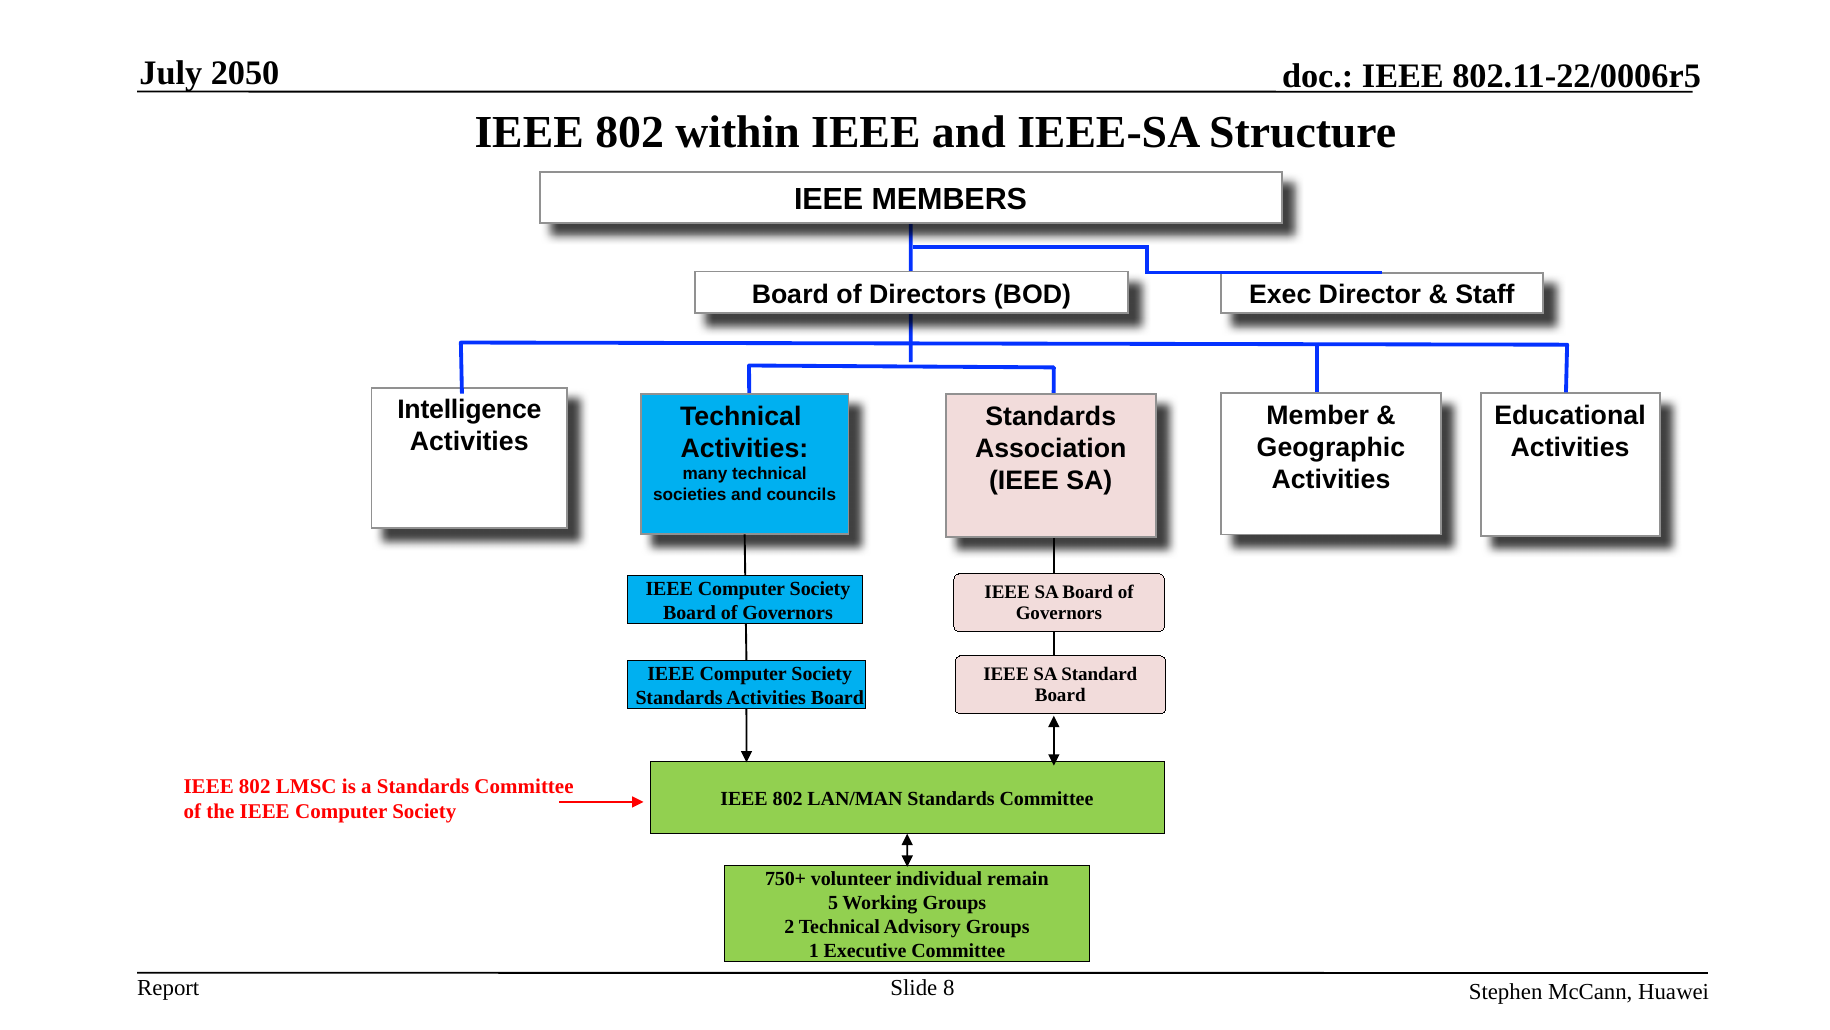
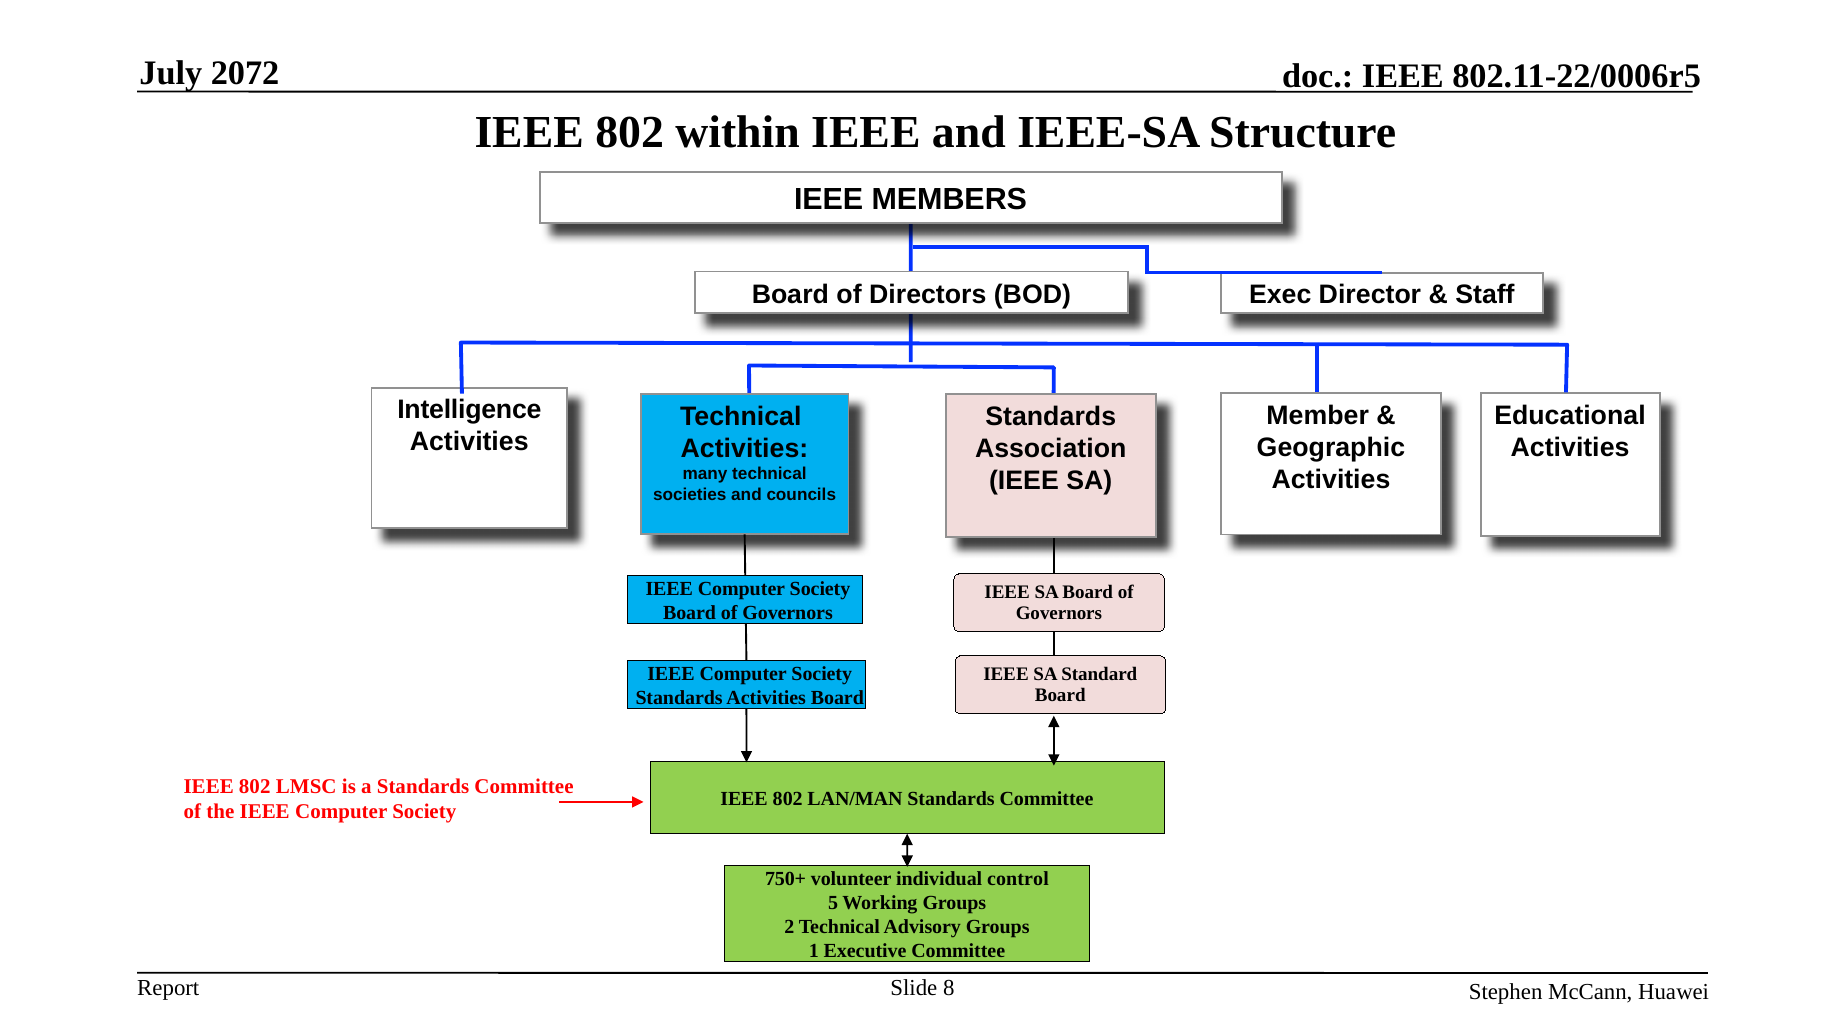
2050: 2050 -> 2072 (245, 73)
remain: remain -> control (1018, 878)
